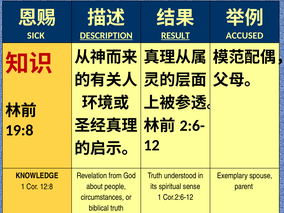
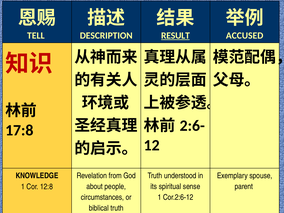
SICK: SICK -> TELL (36, 36)
DESCRIPTION underline: present -> none (106, 36)
19:8: 19:8 -> 17:8 (19, 130)
